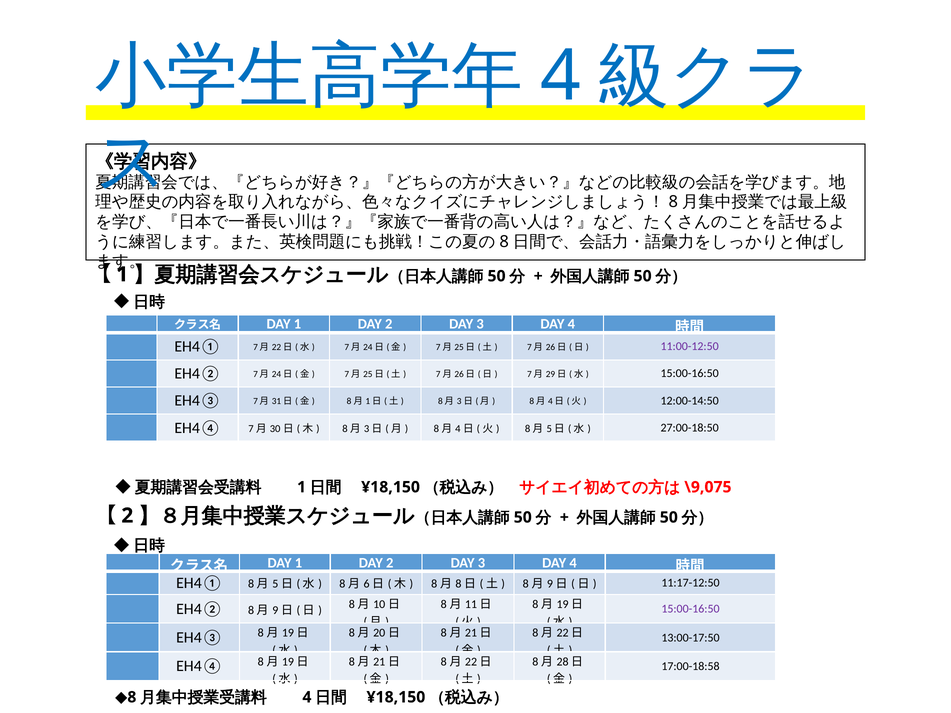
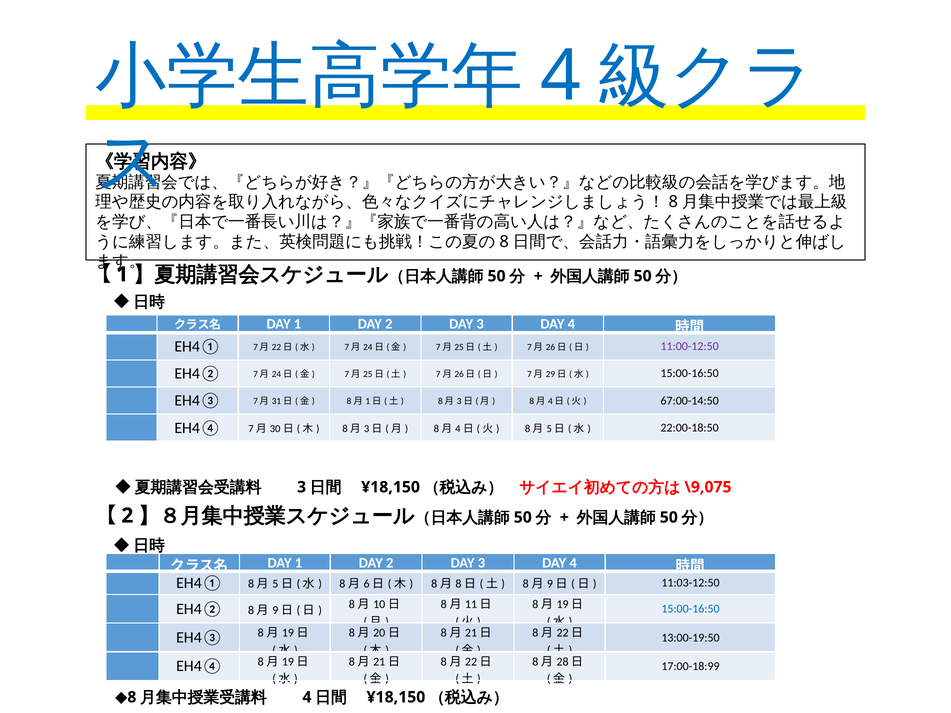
12:00-14:50: 12:00-14:50 -> 67:00-14:50 (690, 401)
27:00-18:50: 27:00-18:50 -> 22:00-18:50 (690, 428)
1: 1 -> 3 (302, 487)
11:17-12:50: 11:17-12:50 -> 11:03-12:50 (690, 583)
15:00-16:50 colour: purple -> blue (690, 609)
13:00-17:50: 13:00-17:50 -> 13:00-19:50 (690, 638)
17:00-18:58: 17:00-18:58 -> 17:00-18:99 (690, 666)
